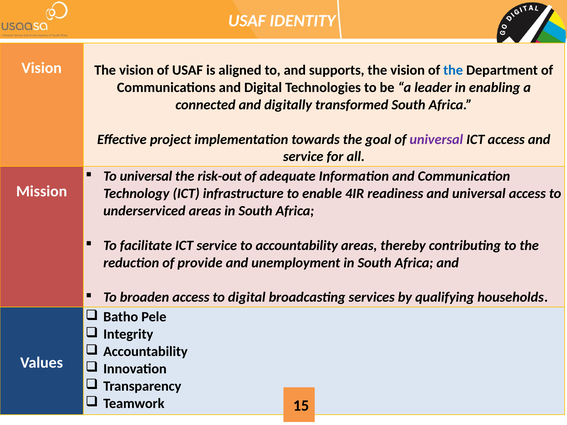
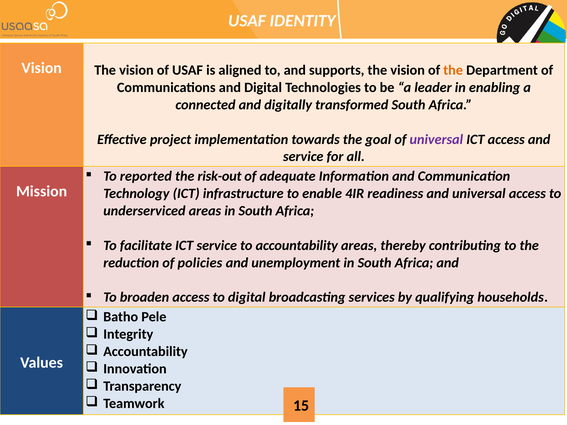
the colour: blue -> orange (453, 70)
To universal: universal -> reported (146, 176)
provide: provide -> policies (200, 263)
